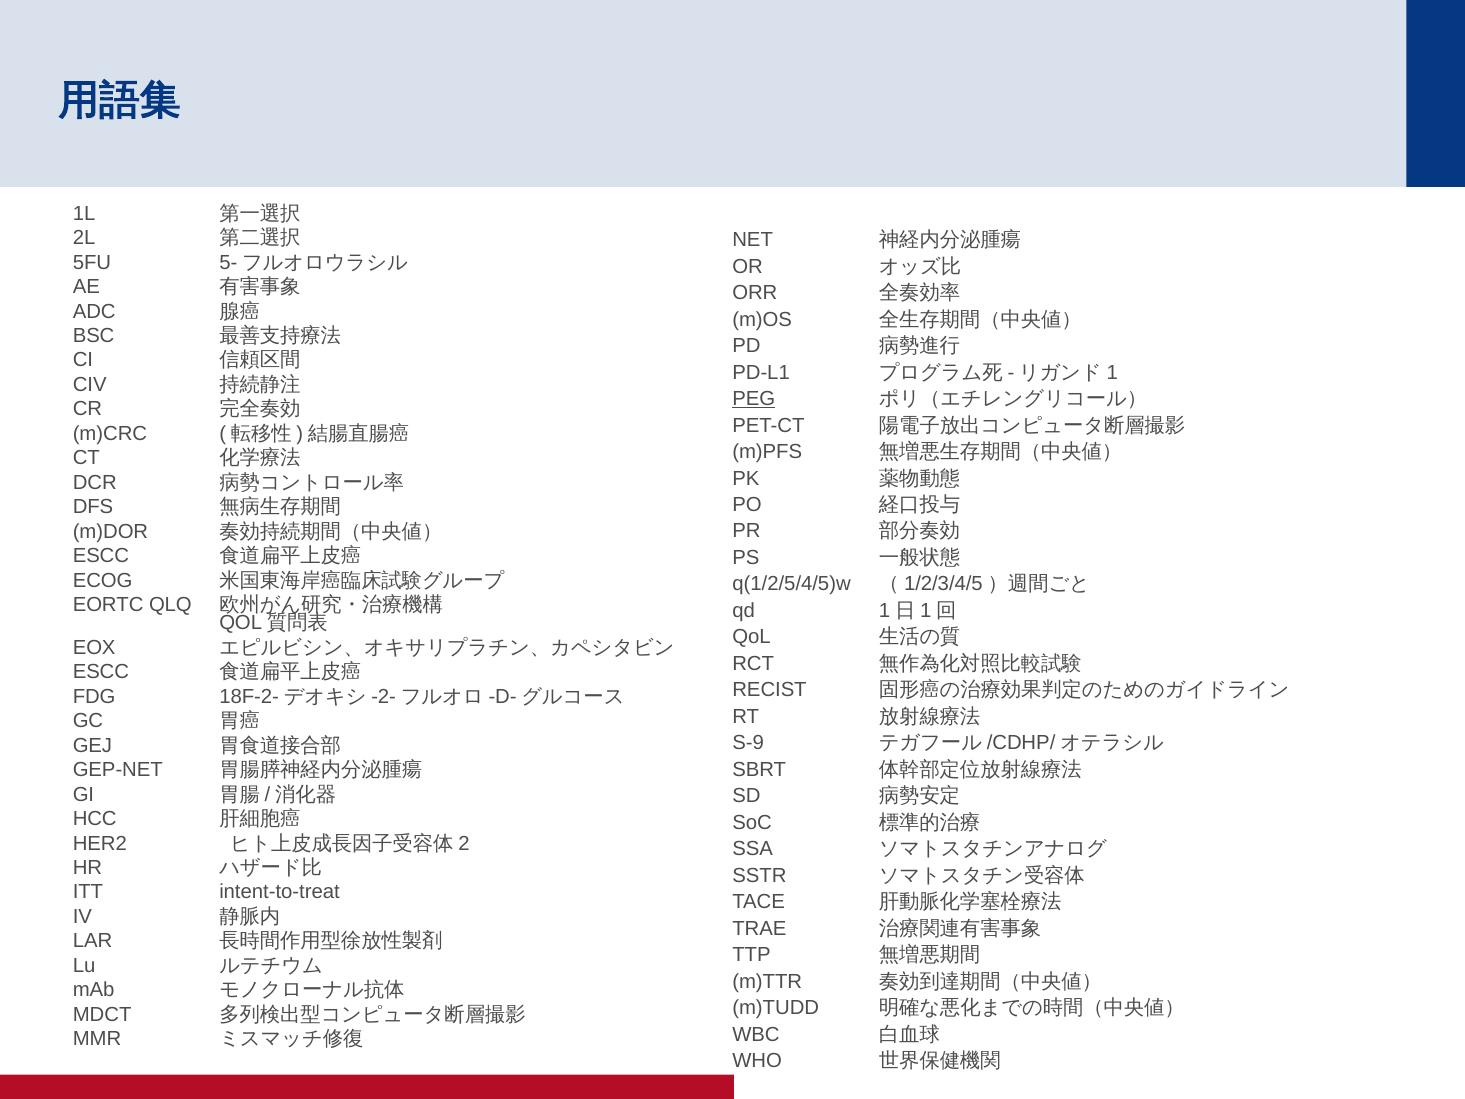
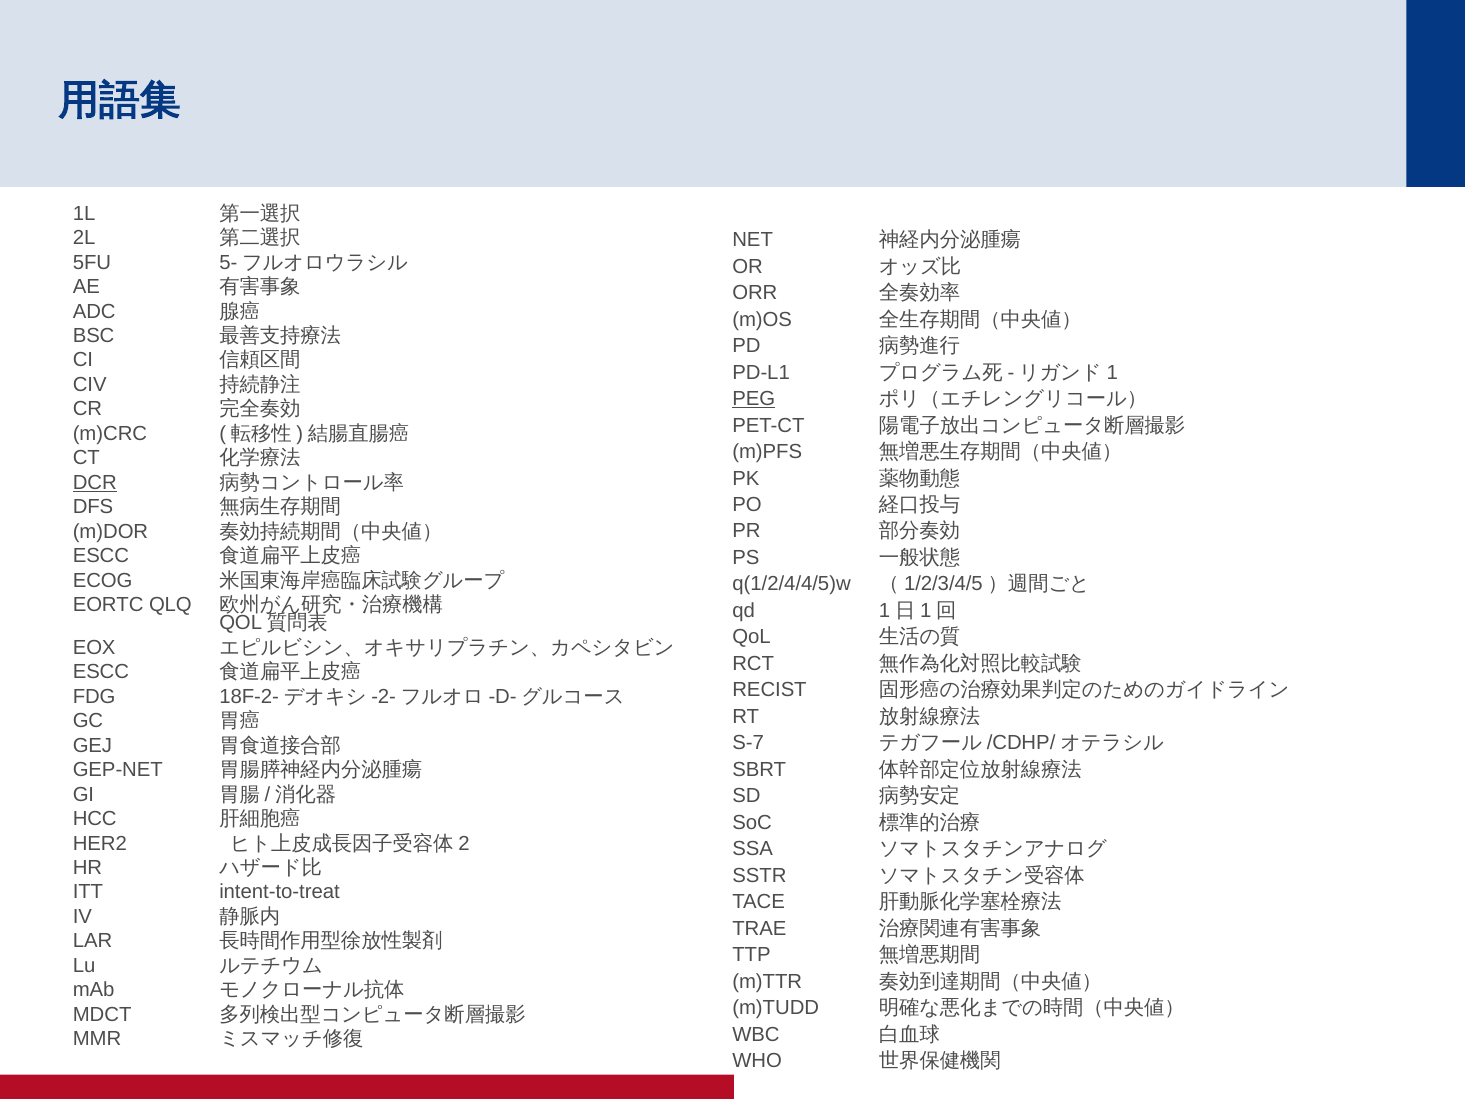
DCR underline: none -> present (95, 482)
q(1/2/5/4/5)w: q(1/2/5/4/5)w -> q(1/2/4/4/5)w (792, 584)
S-9: S-9 -> S-7 (748, 743)
